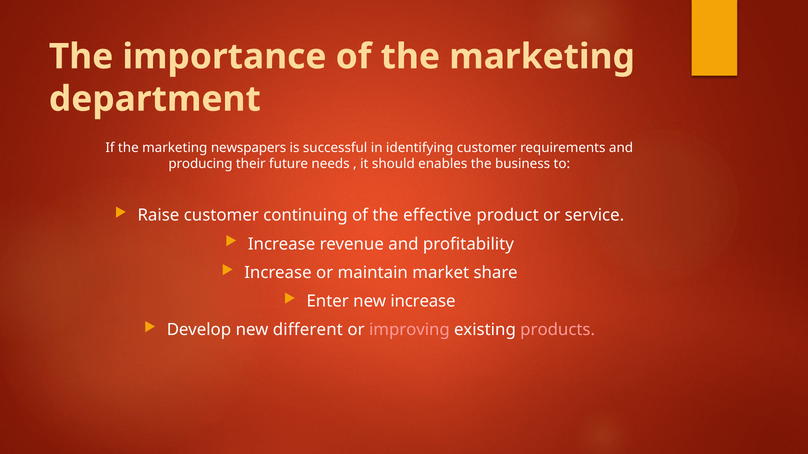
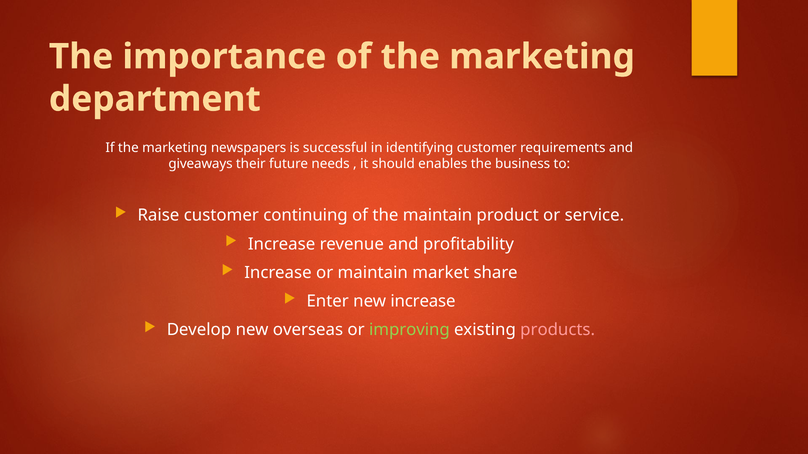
producing: producing -> giveaways (200, 164)
the effective: effective -> maintain (438, 216)
different: different -> overseas (308, 330)
improving colour: pink -> light green (409, 330)
